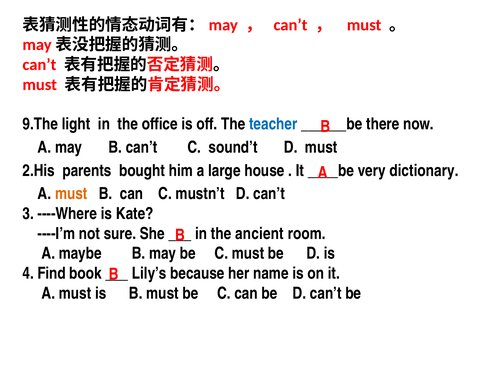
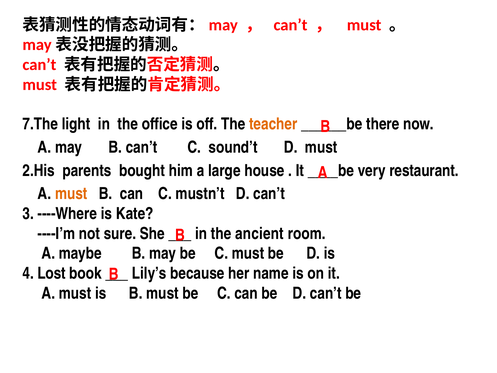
9.The: 9.The -> 7.The (40, 124)
teacher colour: blue -> orange (273, 124)
dictionary: dictionary -> restaurant (424, 170)
Find: Find -> Lost (52, 273)
